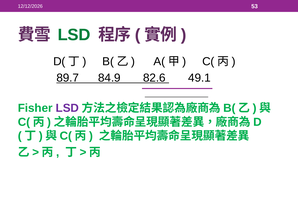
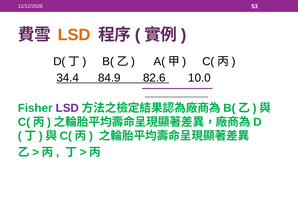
LSD colour: green -> orange (74, 35)
89.7: 89.7 -> 34.4 (68, 78)
49.1: 49.1 -> 10.0 (199, 78)
